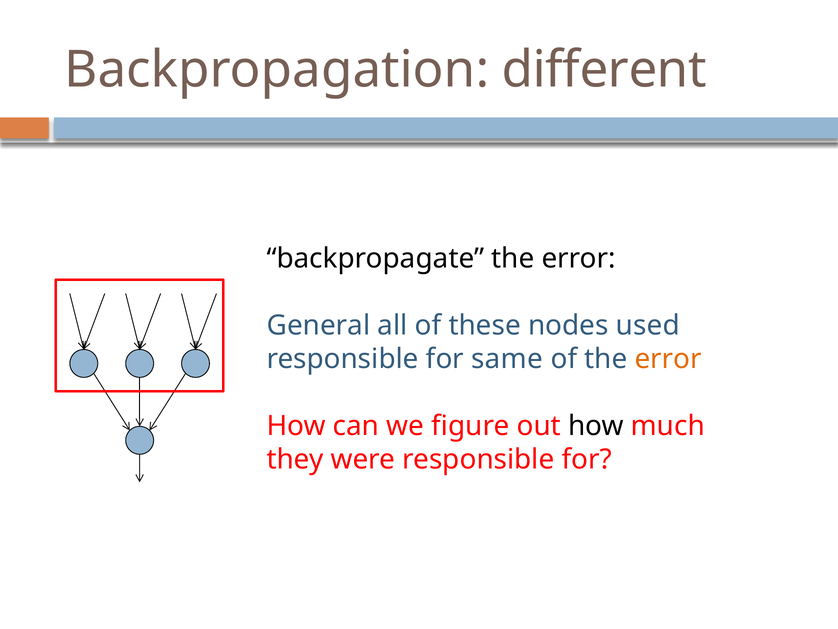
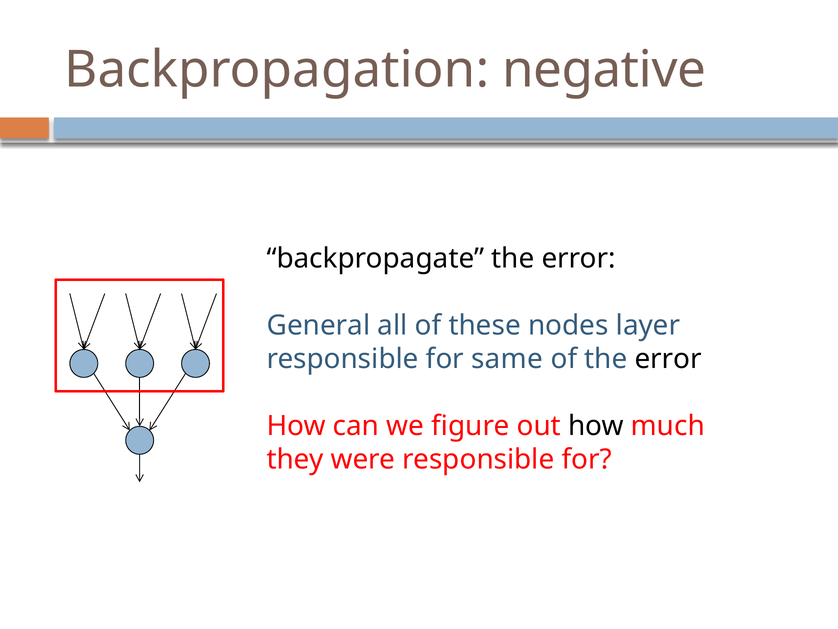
different: different -> negative (604, 70)
used: used -> layer (648, 325)
error colour: orange -> black (668, 359)
